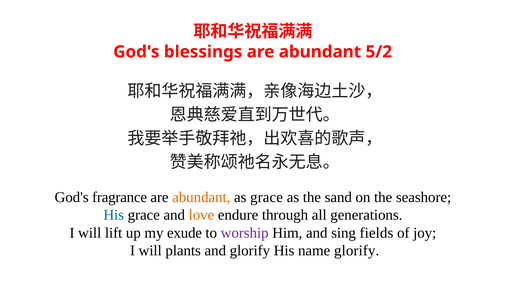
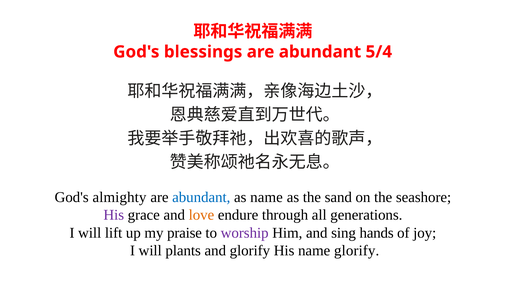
5/2: 5/2 -> 5/4 (379, 52)
fragrance: fragrance -> almighty (119, 197)
abundant colour: orange -> blue (201, 197)
as grace: grace -> name (267, 197)
His colour: blue -> purple (114, 215)
exude: exude -> praise (185, 233)
fields: fields -> hands (377, 233)
